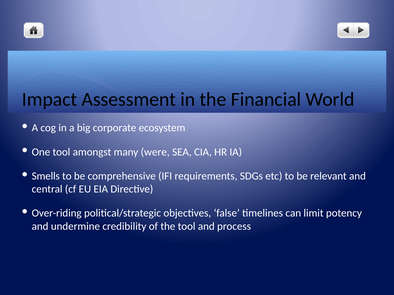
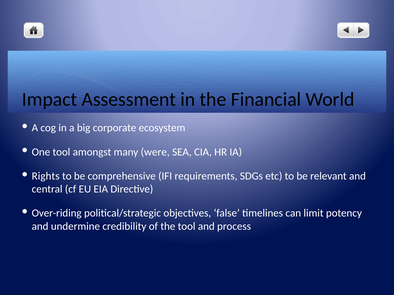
Smells: Smells -> Rights (46, 176)
